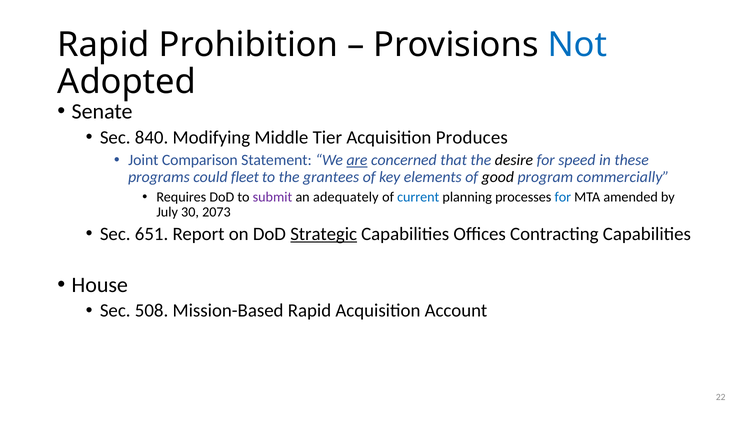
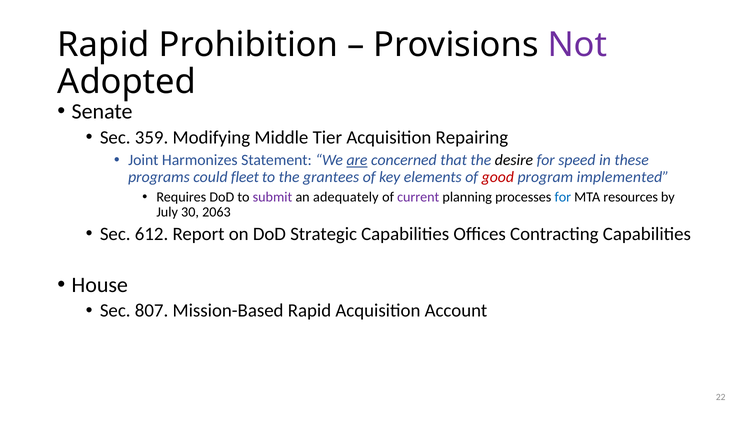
Not colour: blue -> purple (577, 45)
840: 840 -> 359 (152, 137)
Produces: Produces -> Repairing (472, 137)
Comparison: Comparison -> Harmonizes (200, 160)
good colour: black -> red (498, 177)
commercially: commercially -> implemented (623, 177)
current colour: blue -> purple (418, 197)
amended: amended -> resources (631, 197)
2073: 2073 -> 2063 (216, 212)
651: 651 -> 612 (152, 234)
Strategic underline: present -> none (324, 234)
508: 508 -> 807 (152, 311)
